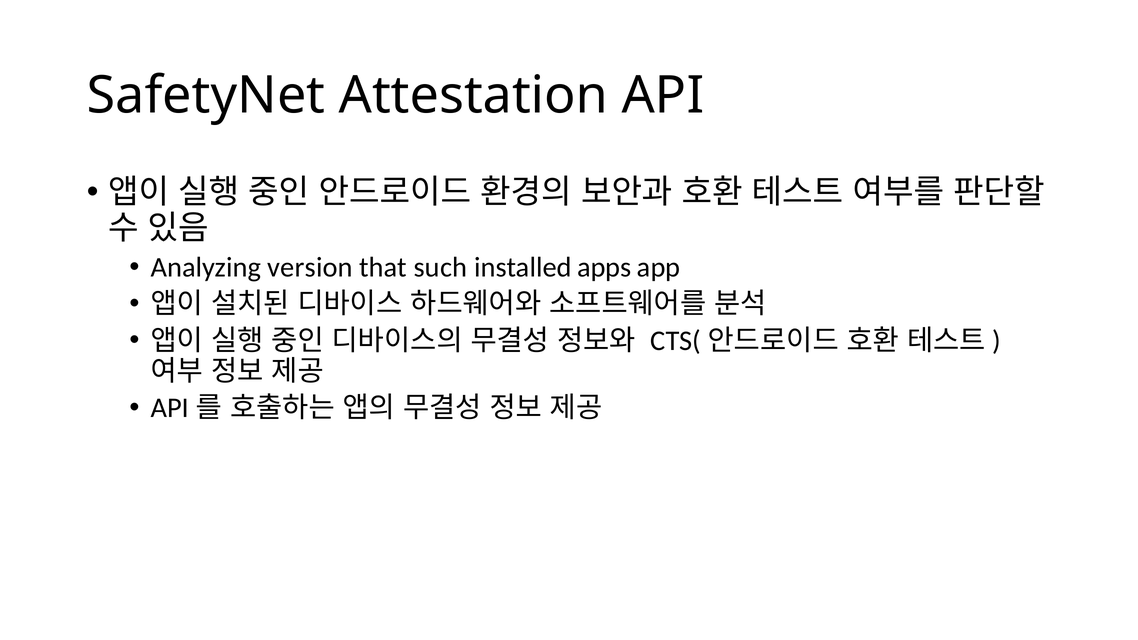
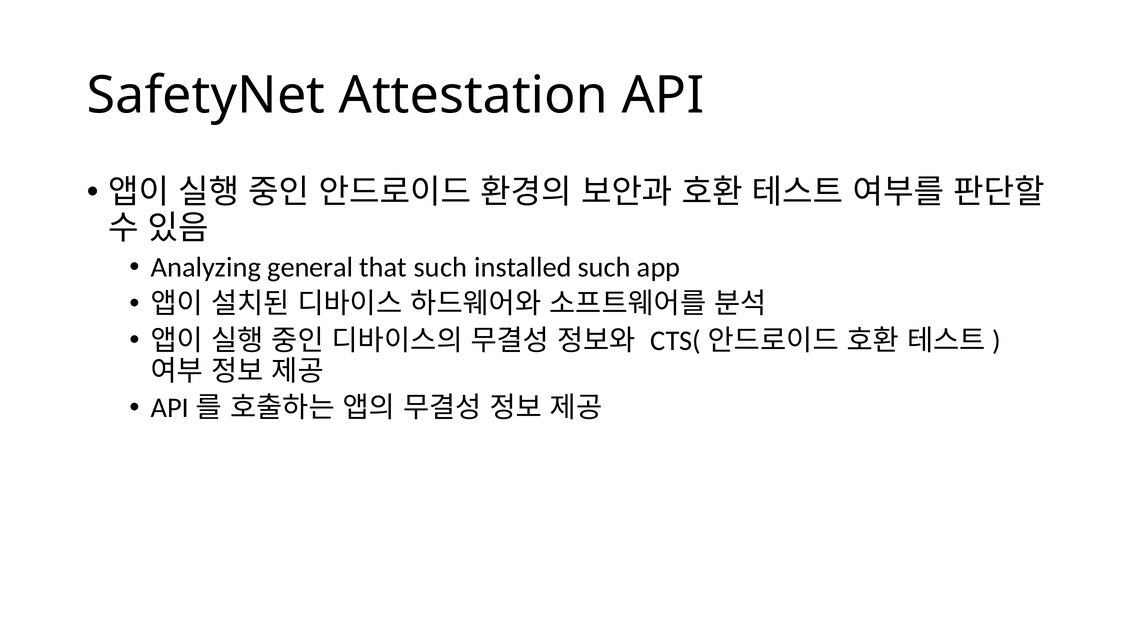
version: version -> general (310, 267)
installed apps: apps -> such (604, 267)
